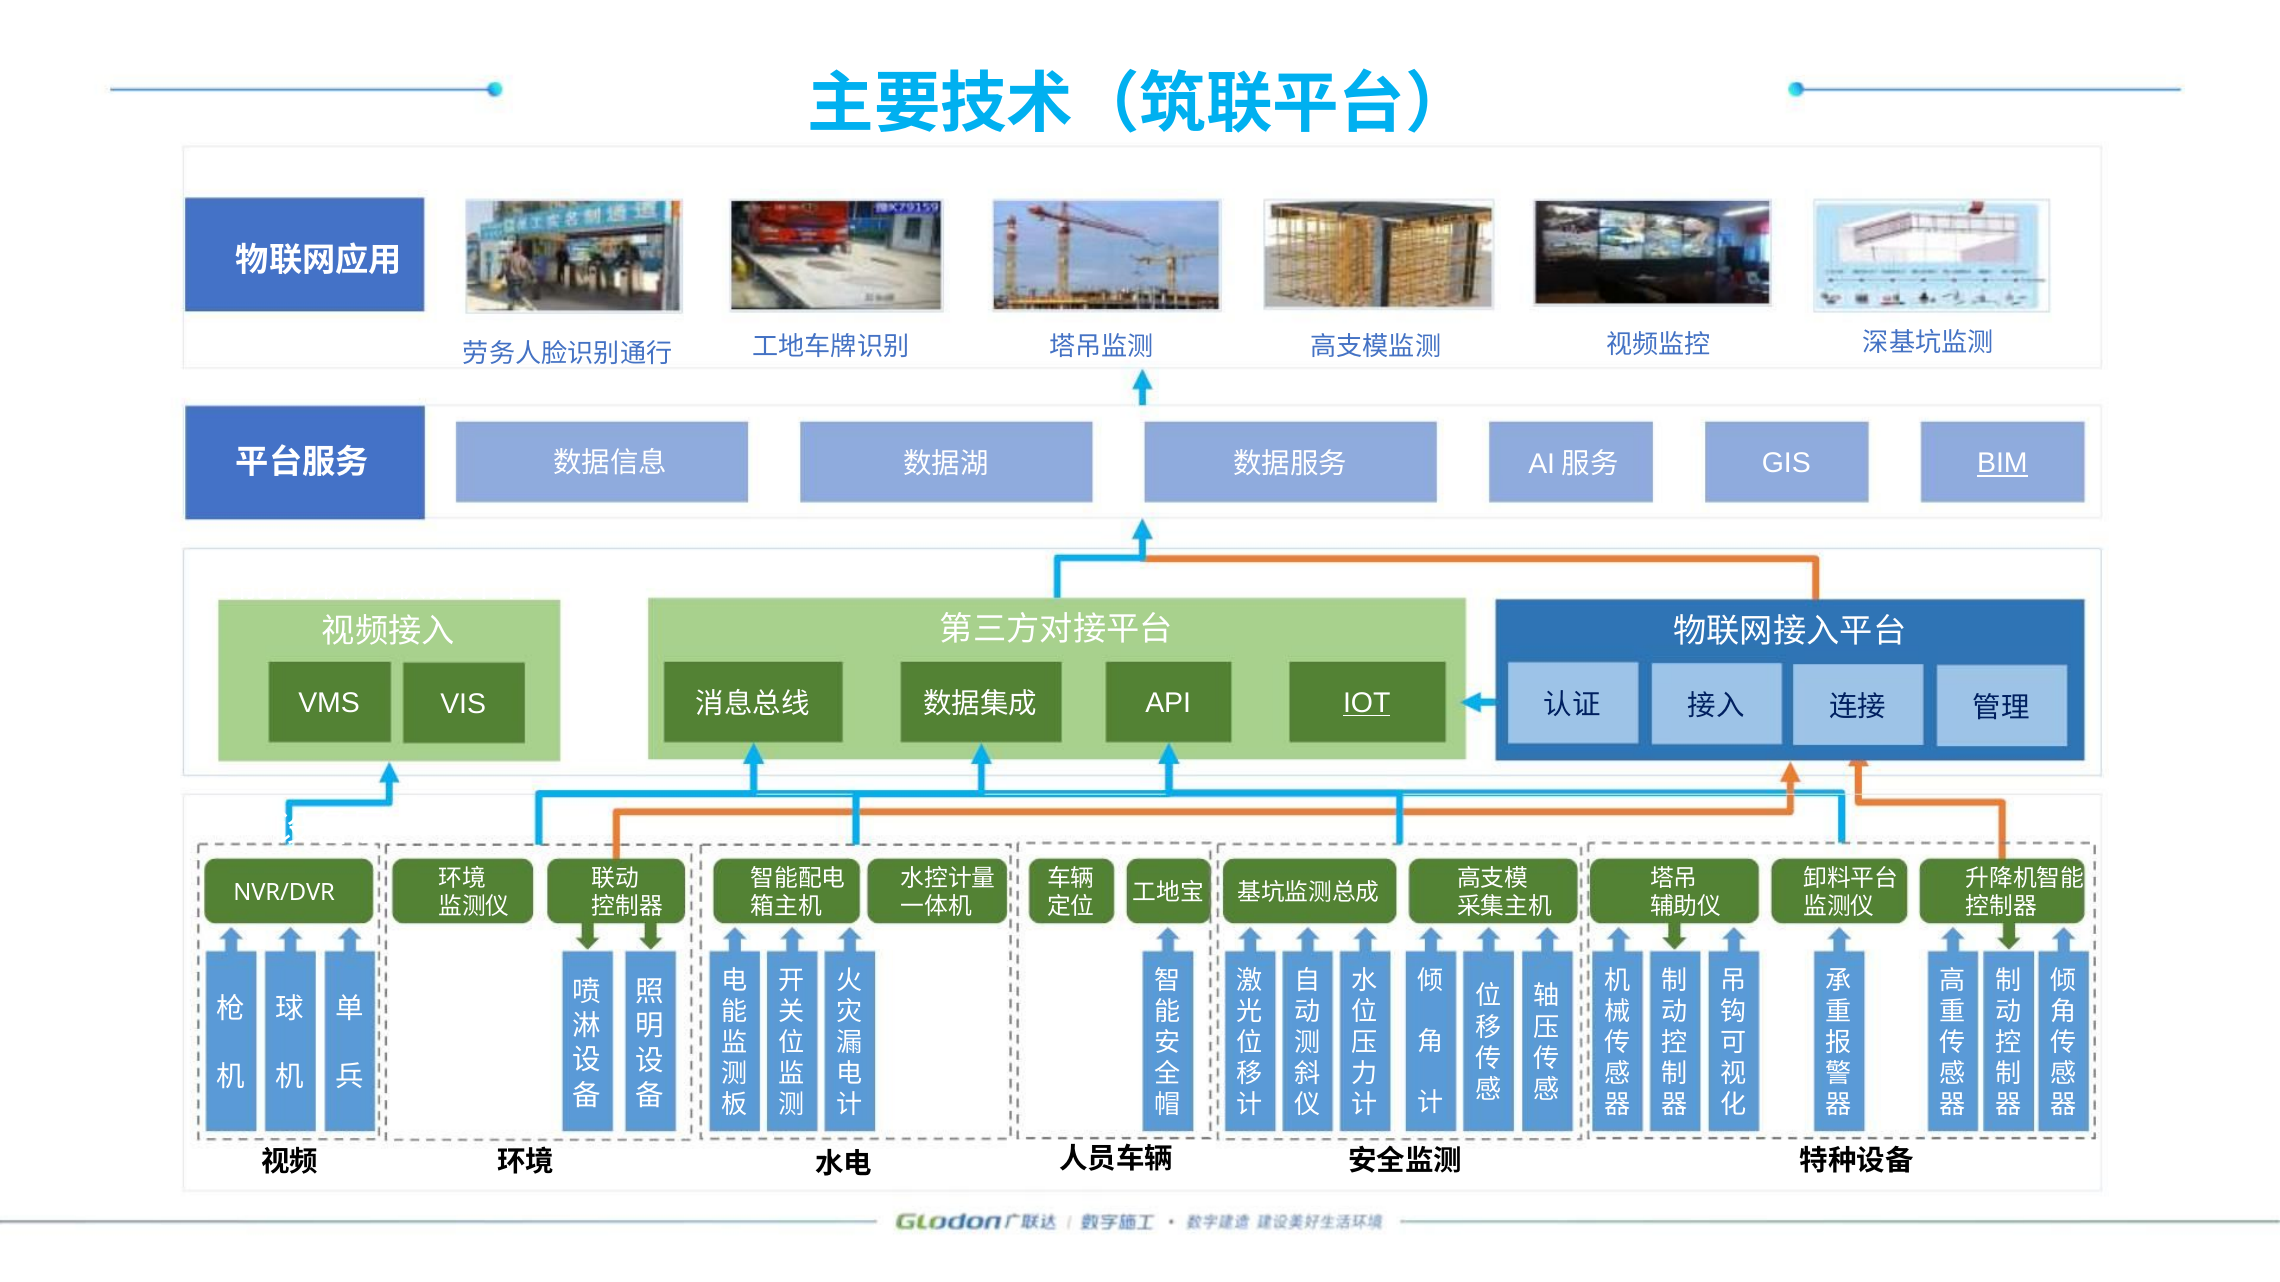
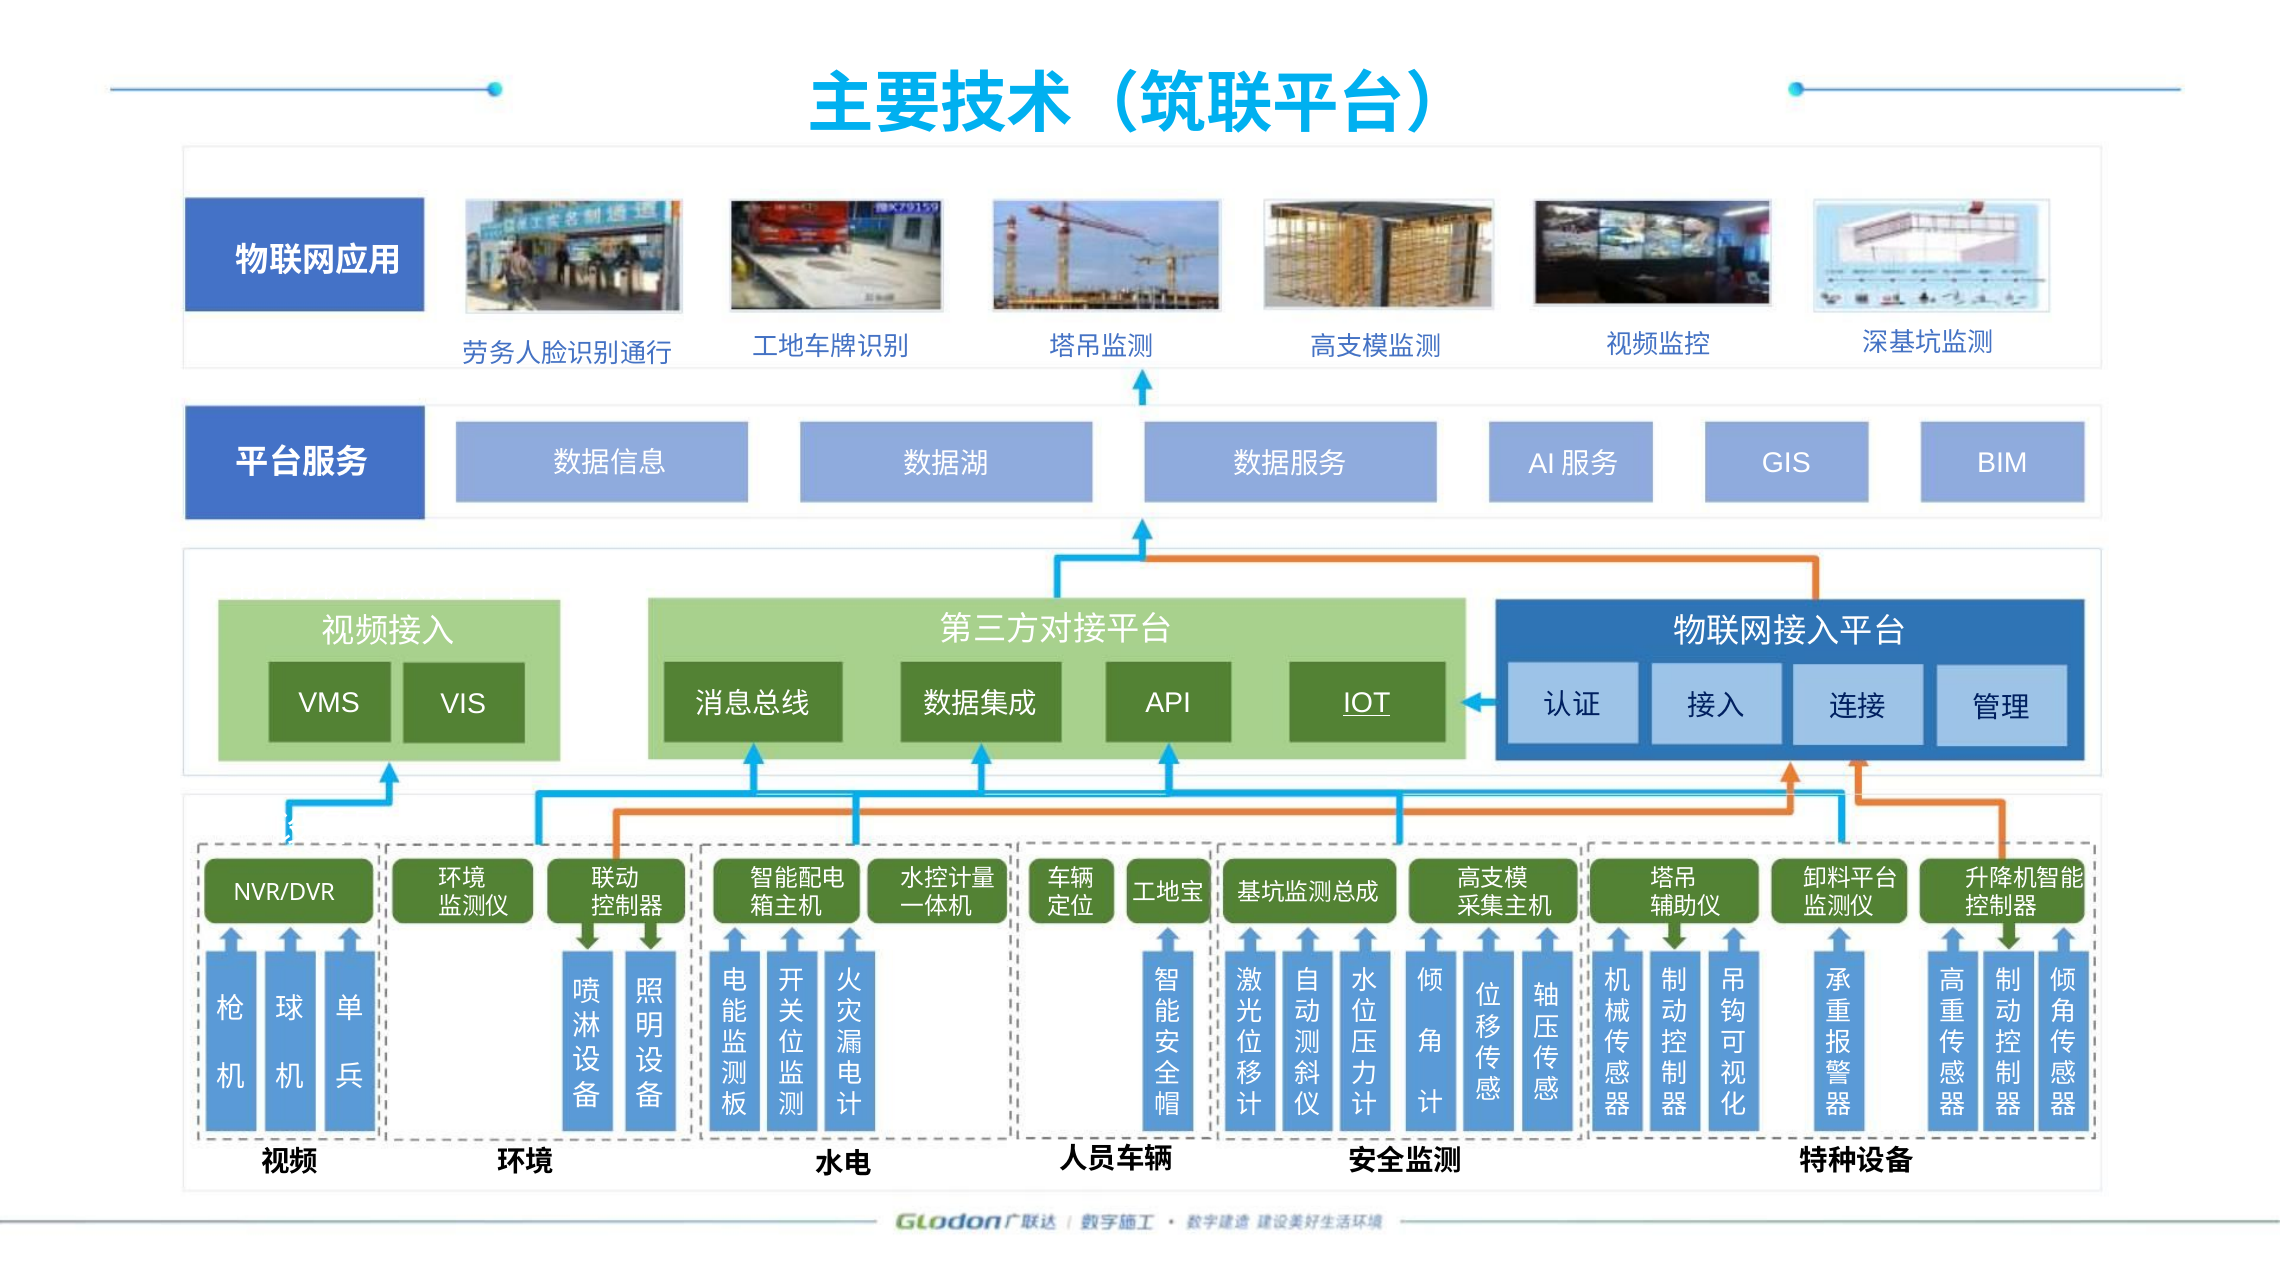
BIM underline: present -> none (2002, 464)
